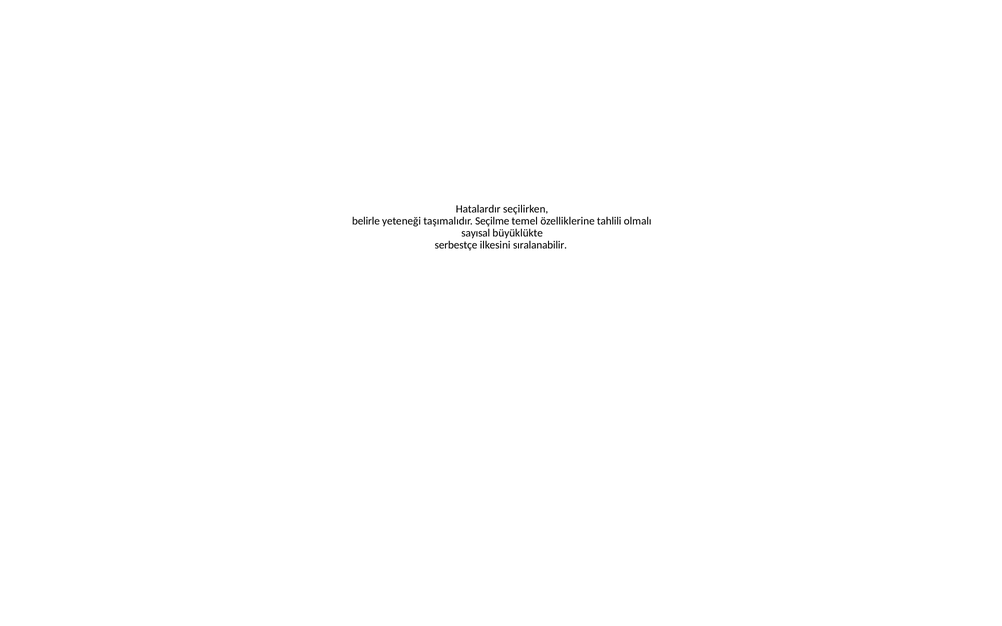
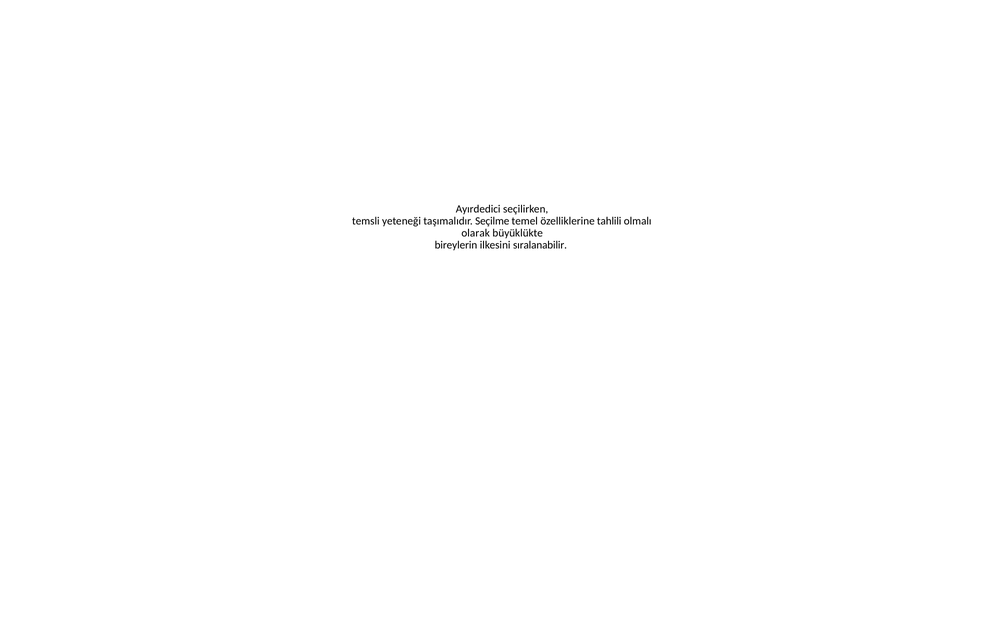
Hatalardır: Hatalardır -> Ayırdedici (478, 209)
belirle: belirle -> temsli (366, 221)
sayısal: sayısal -> olarak (476, 233)
serbestçe: serbestçe -> bireylerin (456, 245)
